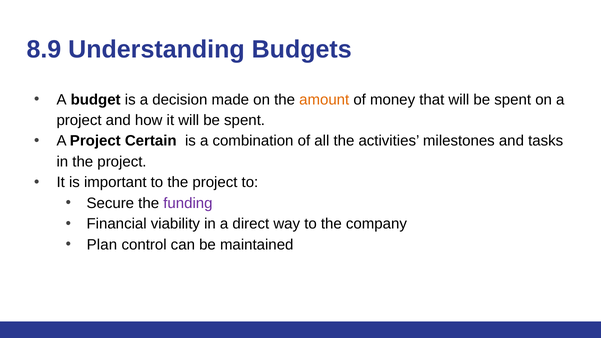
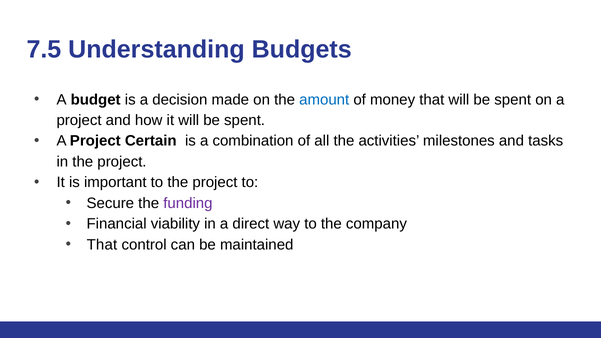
8.9: 8.9 -> 7.5 (44, 50)
amount colour: orange -> blue (324, 100)
Plan: Plan -> That (102, 245)
